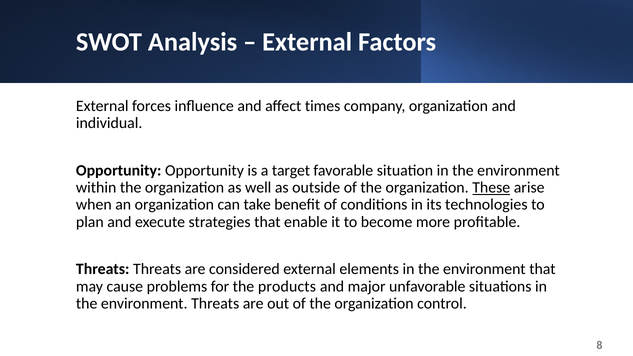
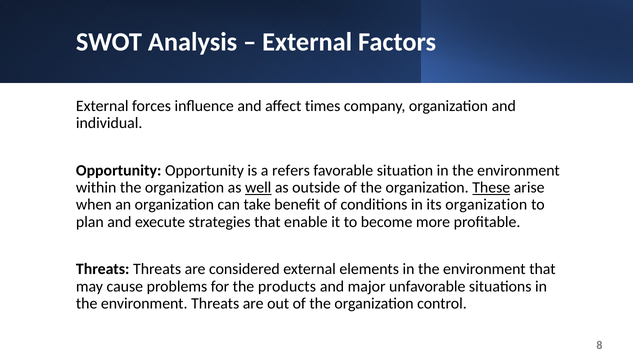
target: target -> refers (291, 171)
well underline: none -> present (258, 188)
its technologies: technologies -> organization (486, 205)
